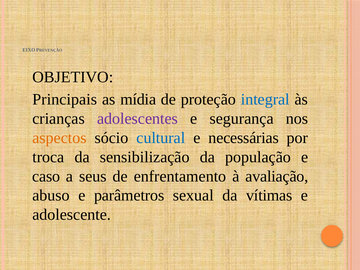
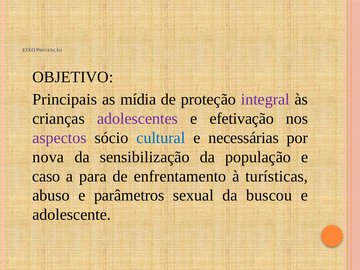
integral colour: blue -> purple (265, 99)
segurança: segurança -> efetivação (242, 119)
aspectos colour: orange -> purple (59, 138)
troca: troca -> nova (48, 157)
seus: seus -> para (93, 176)
avaliação: avaliação -> turísticas (277, 176)
vítimas: vítimas -> buscou (269, 195)
